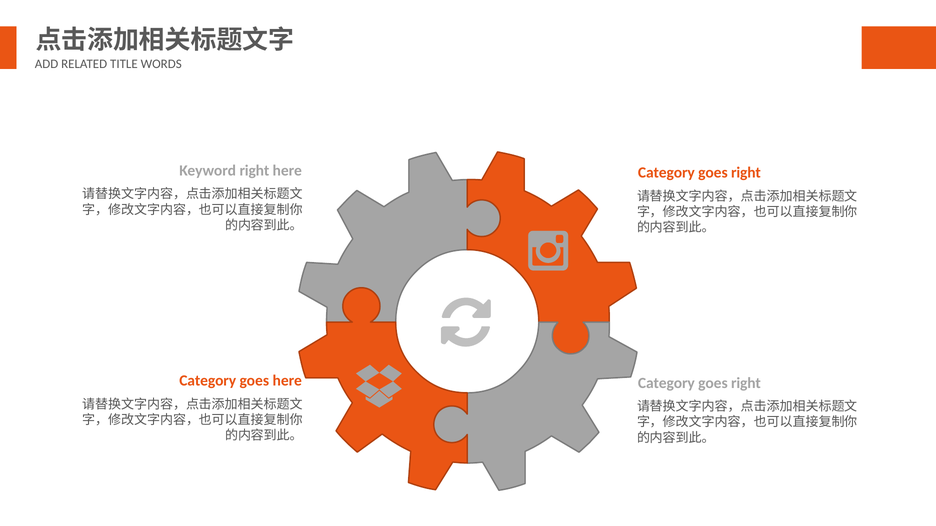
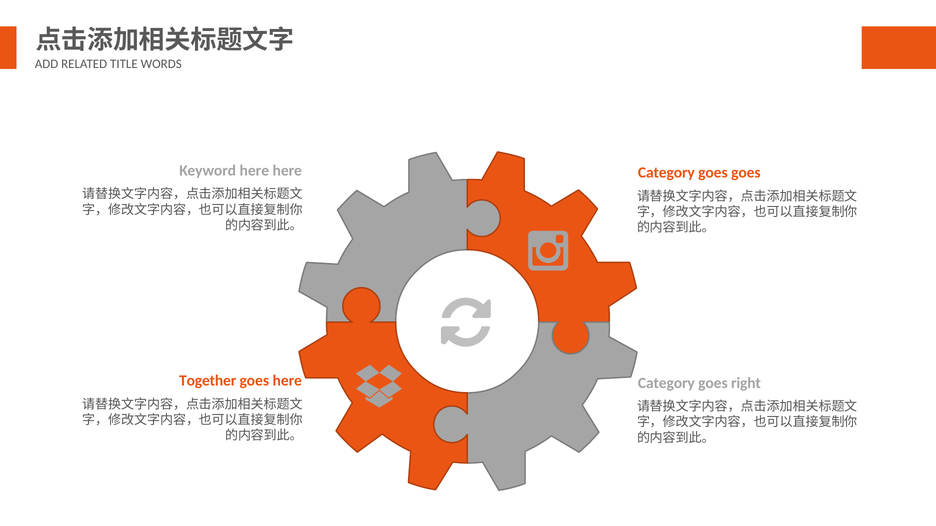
Keyword right: right -> here (254, 171)
right: right -> goes (746, 173)
Category: Category -> Together (208, 381)
